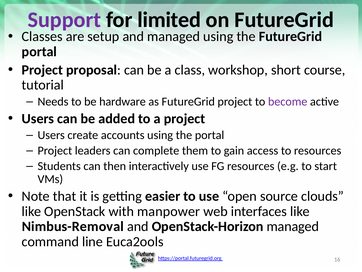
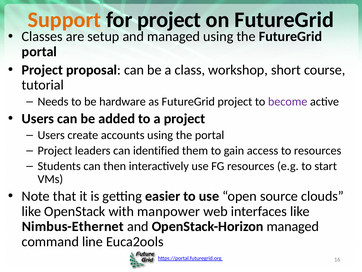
Support colour: purple -> orange (64, 20)
for limited: limited -> project (169, 20)
complete: complete -> identified (156, 150)
Nimbus-Removal: Nimbus-Removal -> Nimbus-Ethernet (73, 226)
